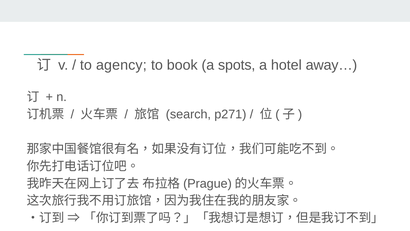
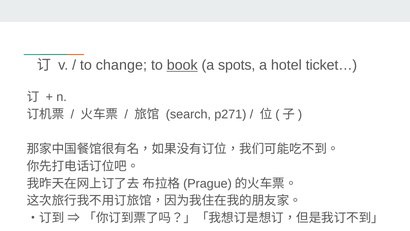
agency: agency -> change (121, 65)
book underline: none -> present (182, 65)
away…: away… -> ticket… (331, 65)
